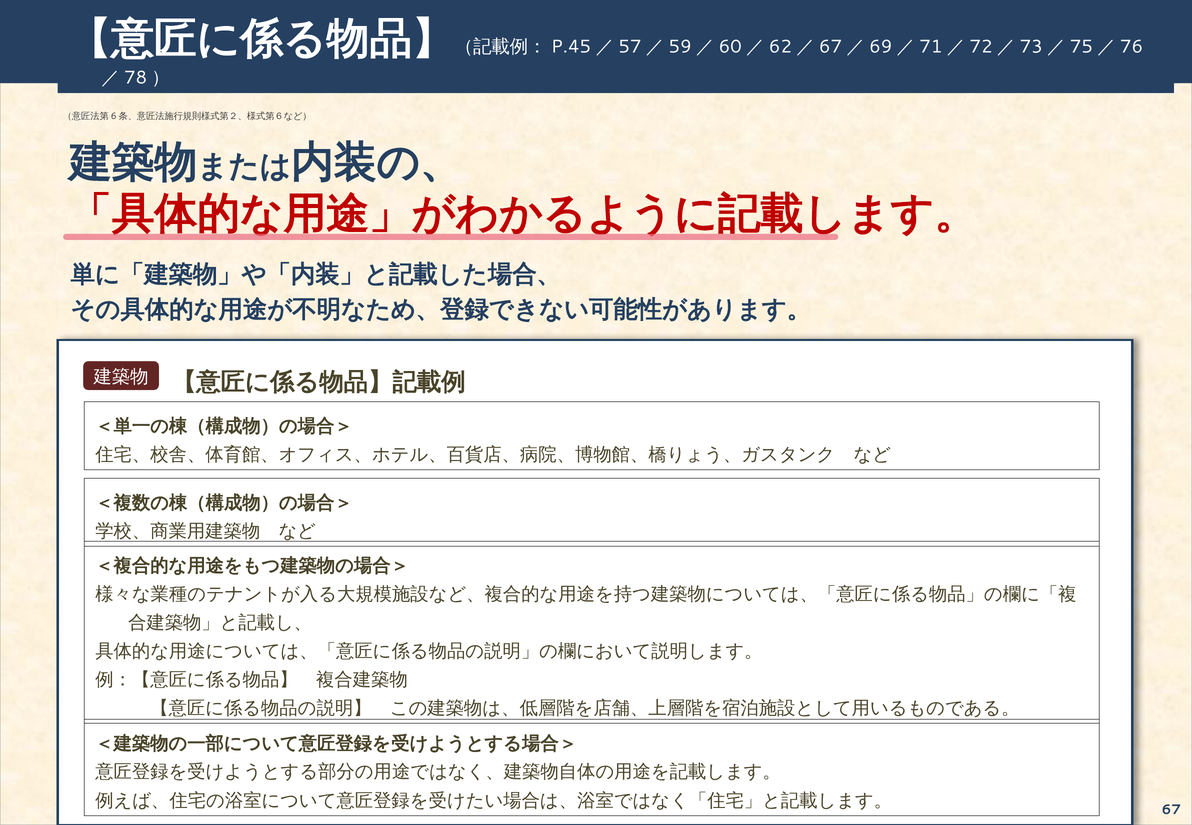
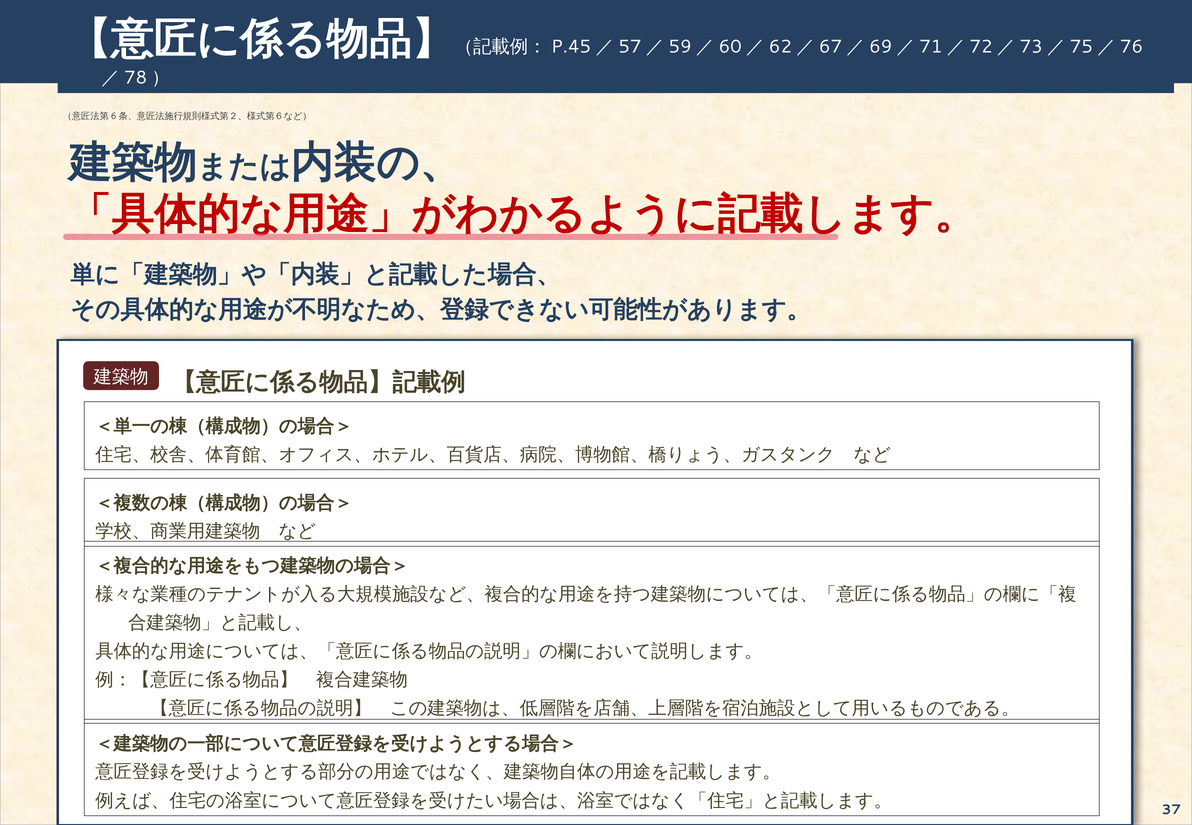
67: 67 -> 37 (1171, 810)
